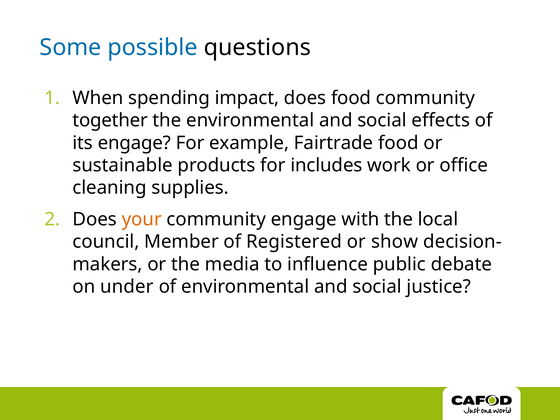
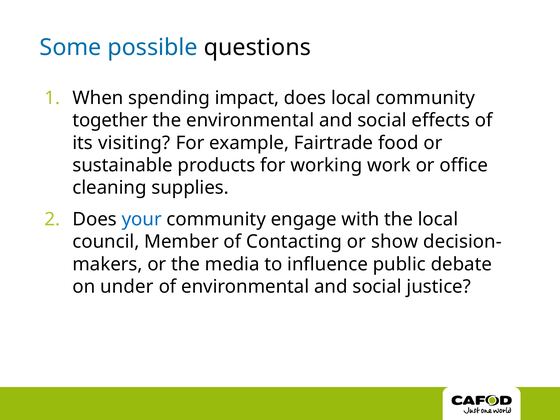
does food: food -> local (351, 98)
its engage: engage -> visiting (134, 143)
includes: includes -> working (326, 165)
your colour: orange -> blue (142, 219)
Registered: Registered -> Contacting (294, 242)
